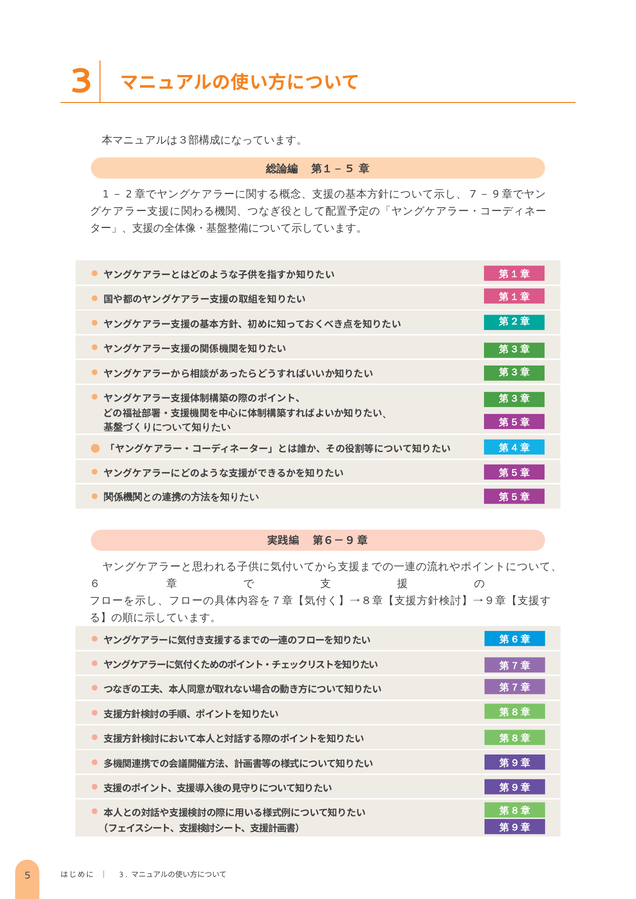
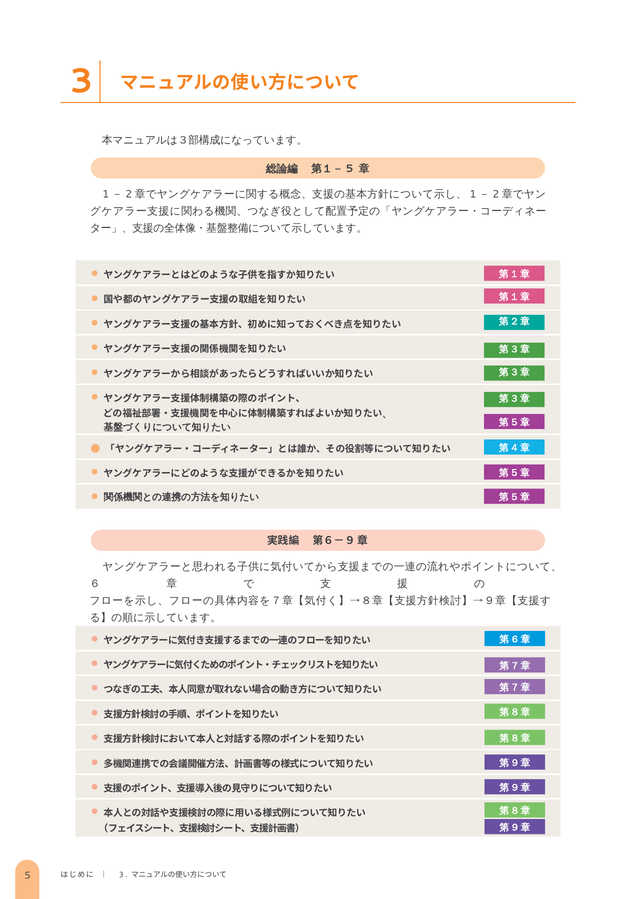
7: 7 -> 1 (473, 194)
9: 9 -> 2 (496, 194)
